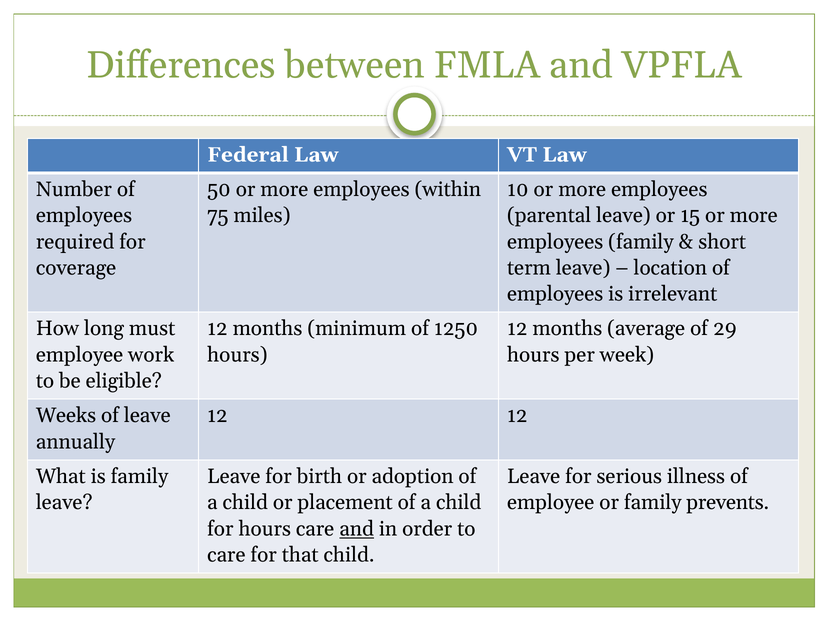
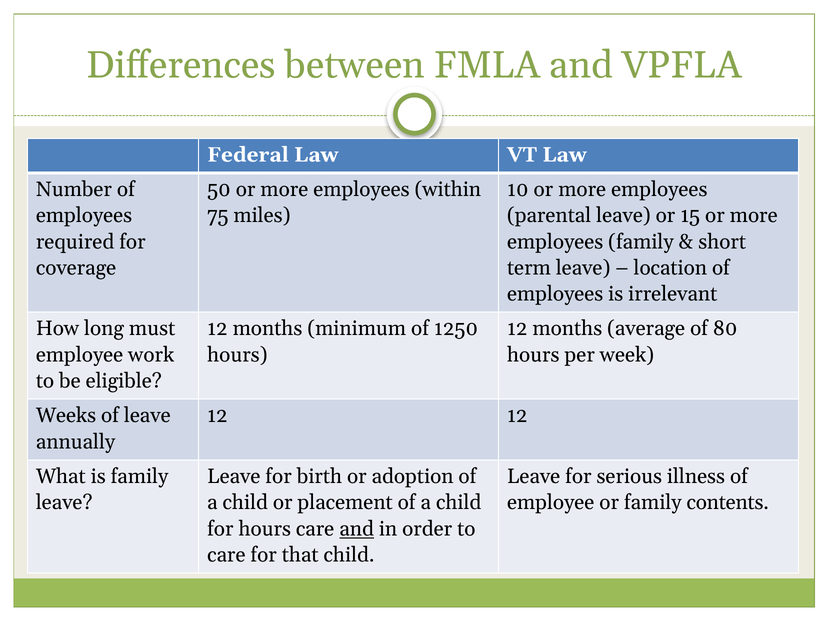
29: 29 -> 80 (725, 329)
prevents: prevents -> contents (728, 503)
